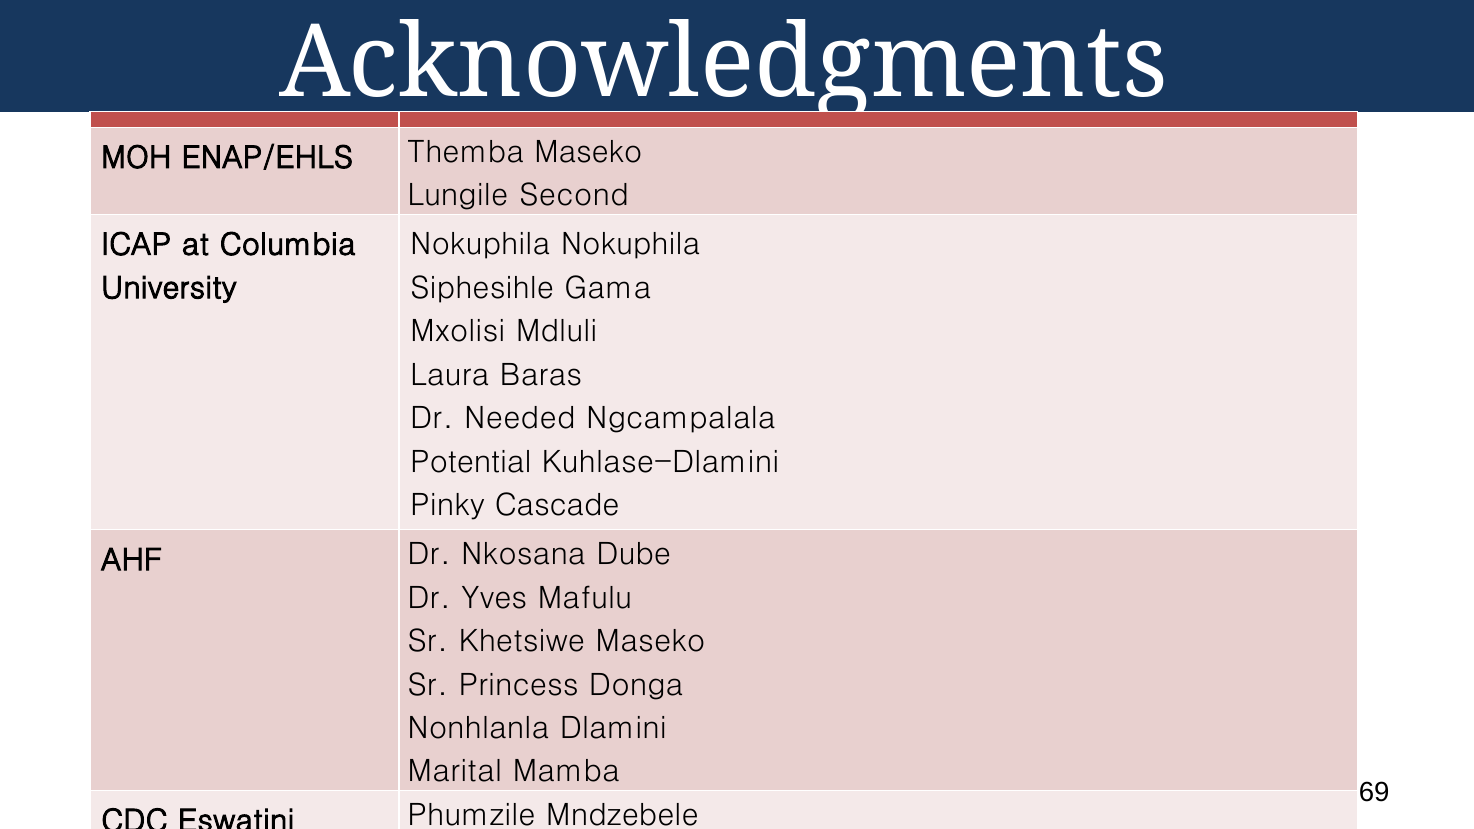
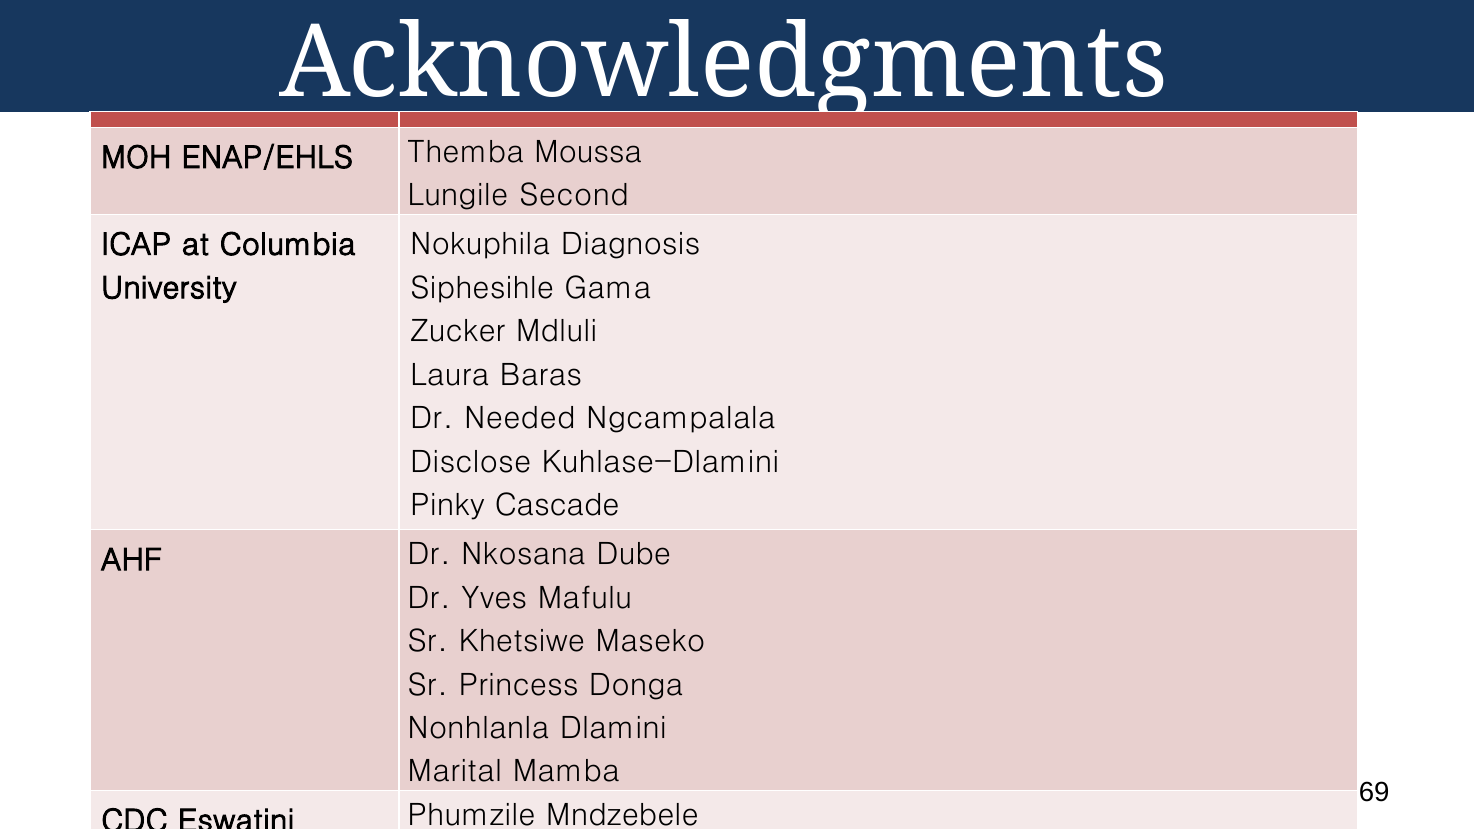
Themba Maseko: Maseko -> Moussa (588, 152)
Nokuphila Nokuphila: Nokuphila -> Diagnosis (631, 245)
Mxolisi: Mxolisi -> Zucker (458, 332)
Potential: Potential -> Disclose (471, 462)
